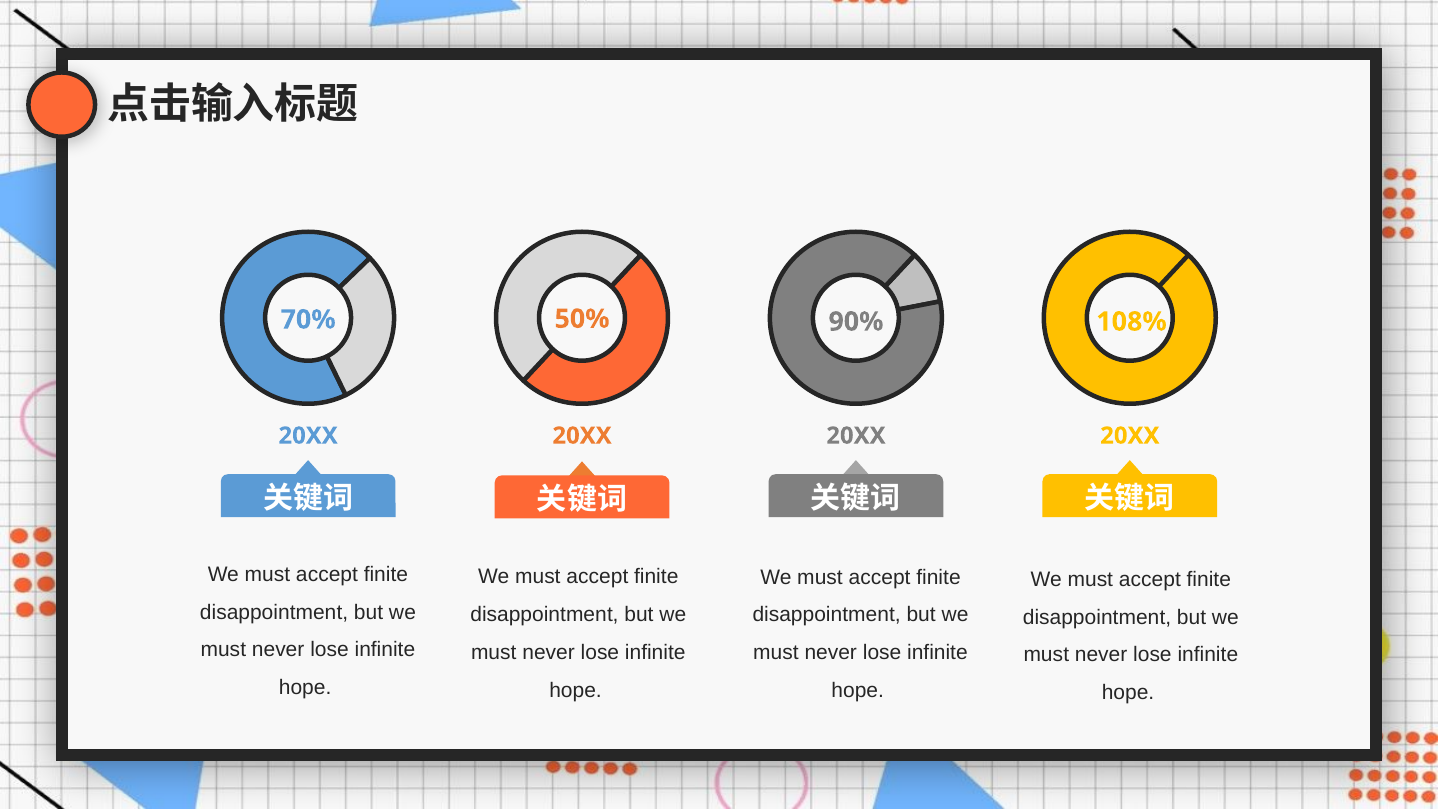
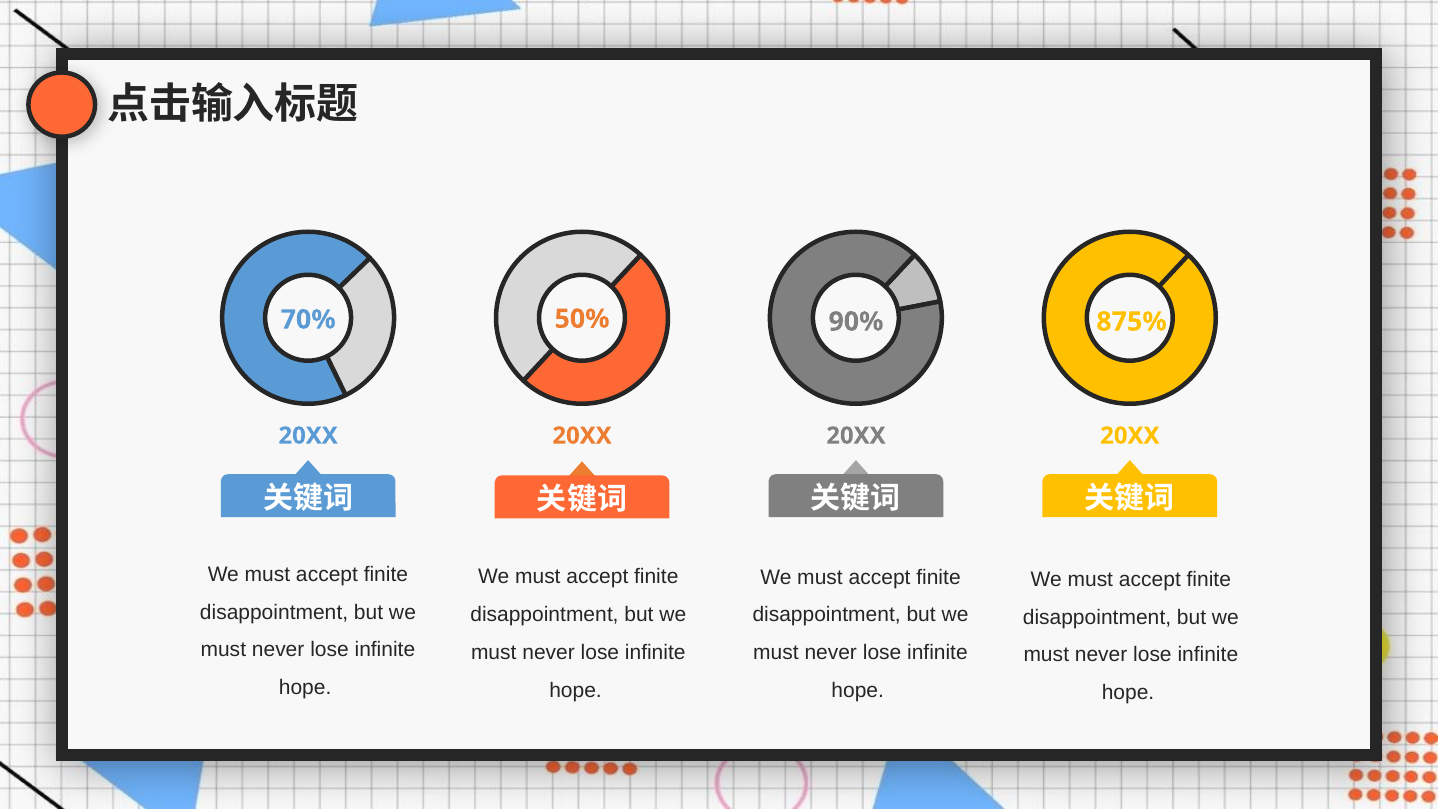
108%: 108% -> 875% (1131, 322)
